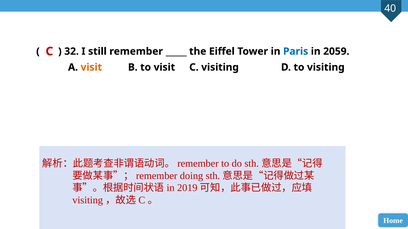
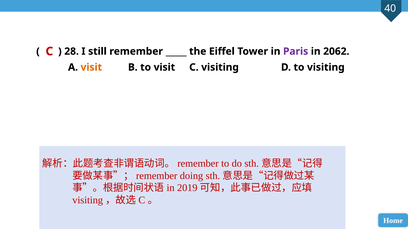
32: 32 -> 28 (72, 51)
Paris colour: blue -> purple (296, 51)
2059: 2059 -> 2062 (336, 51)
